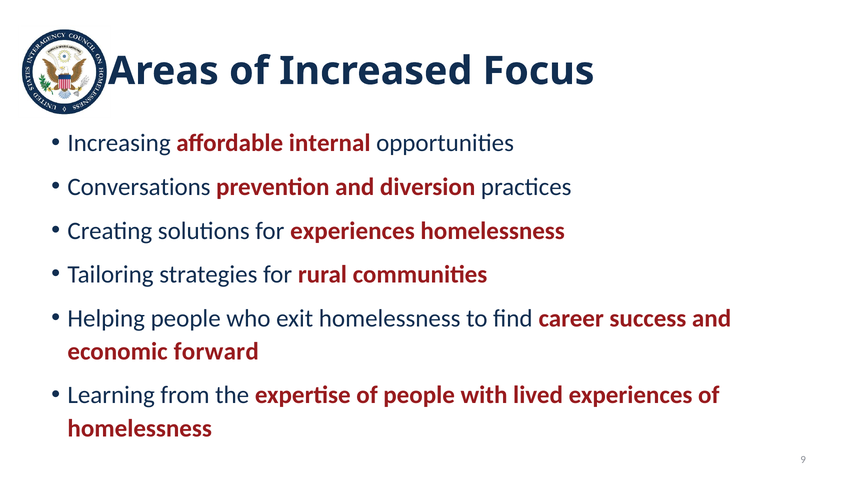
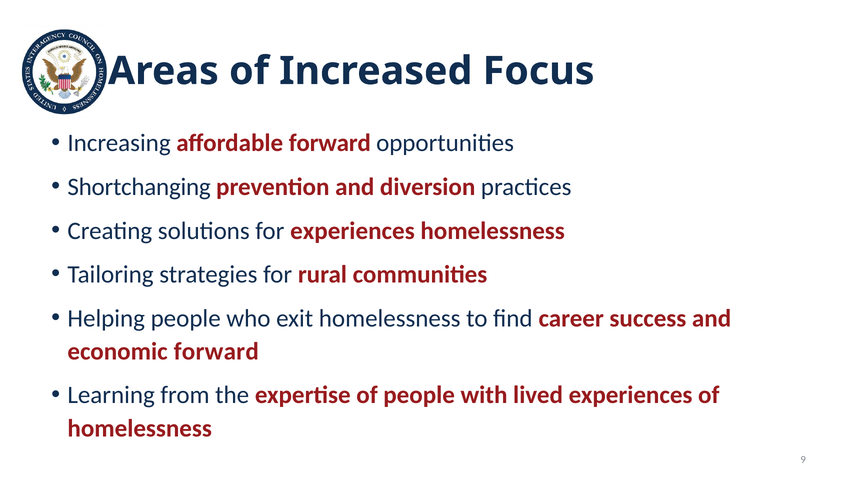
affordable internal: internal -> forward (330, 143)
Conversations: Conversations -> Shortchanging (139, 187)
